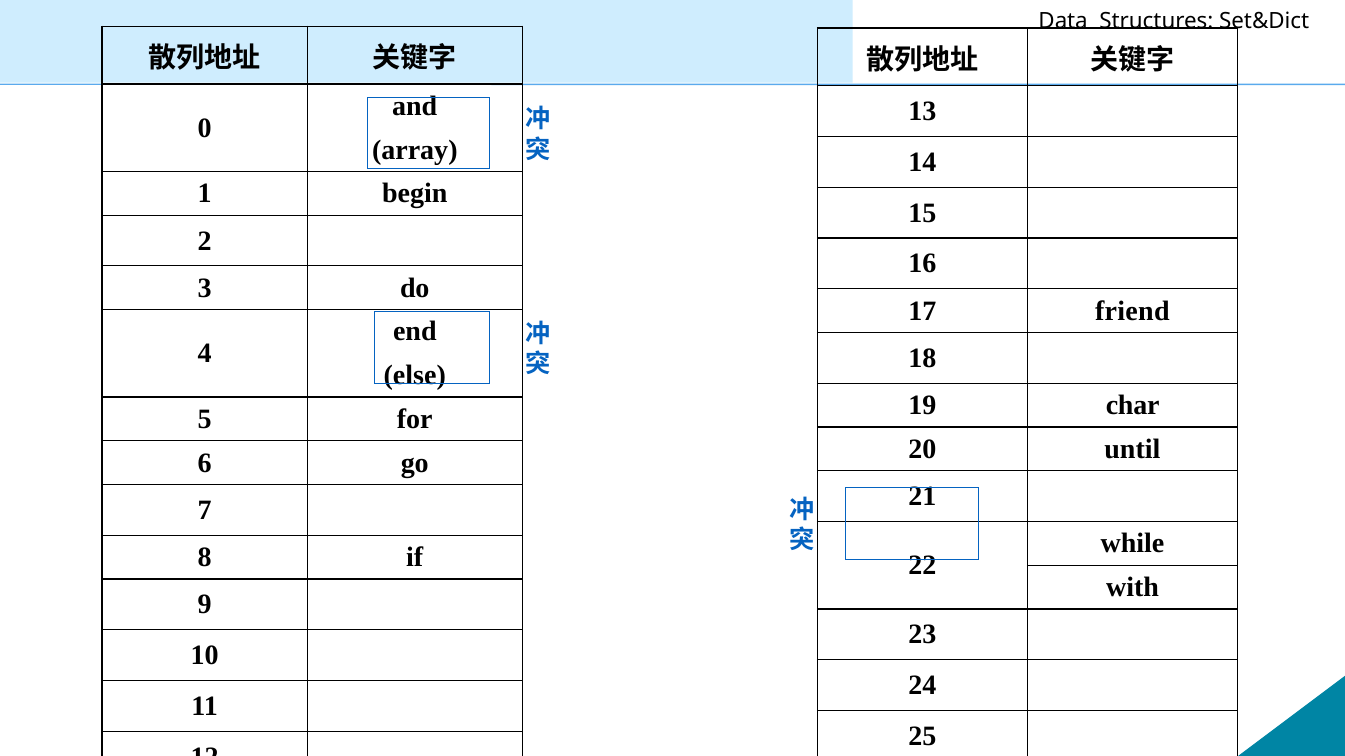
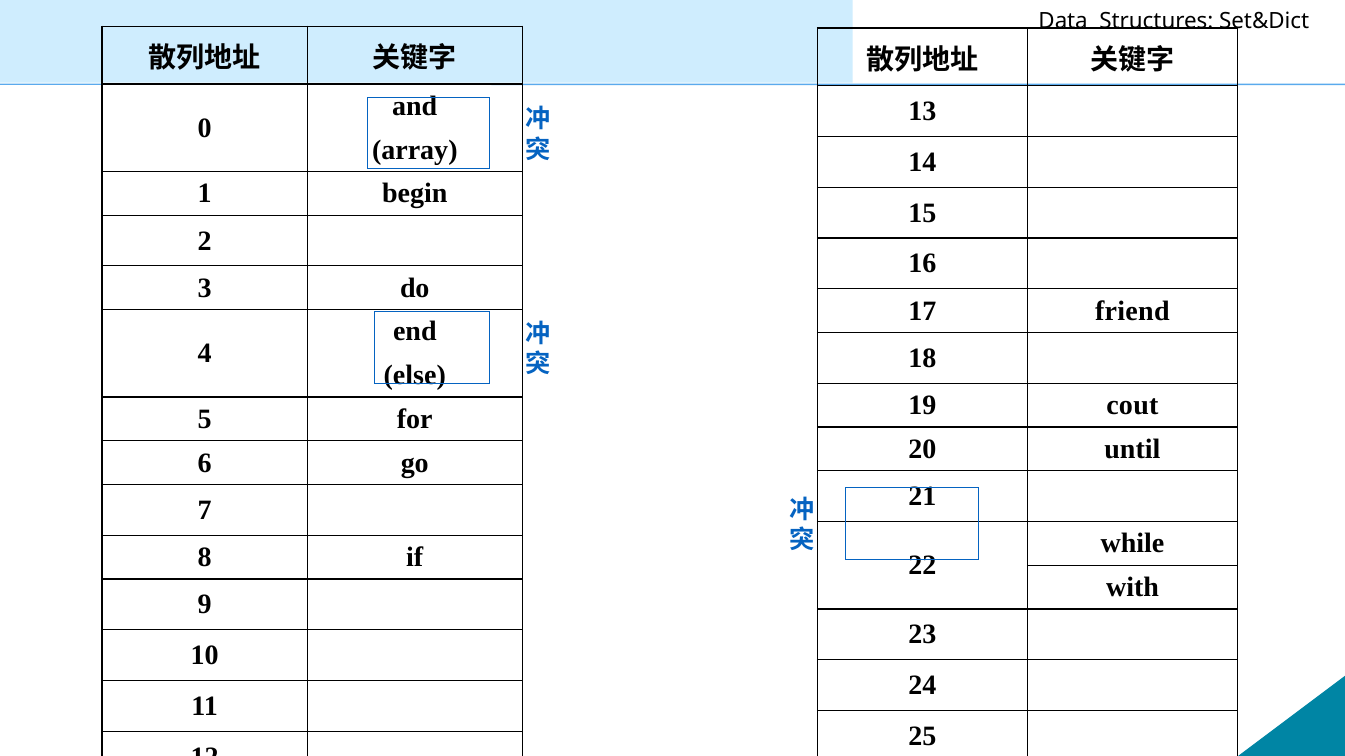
char: char -> cout (1132, 406)
